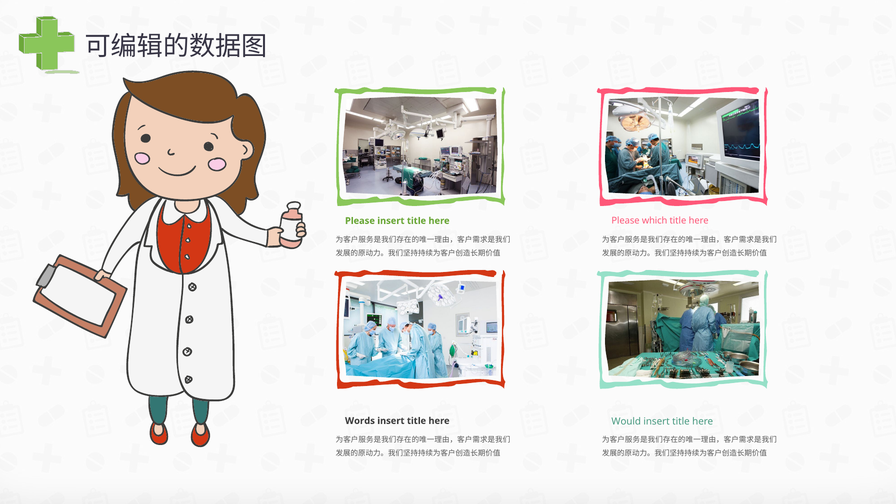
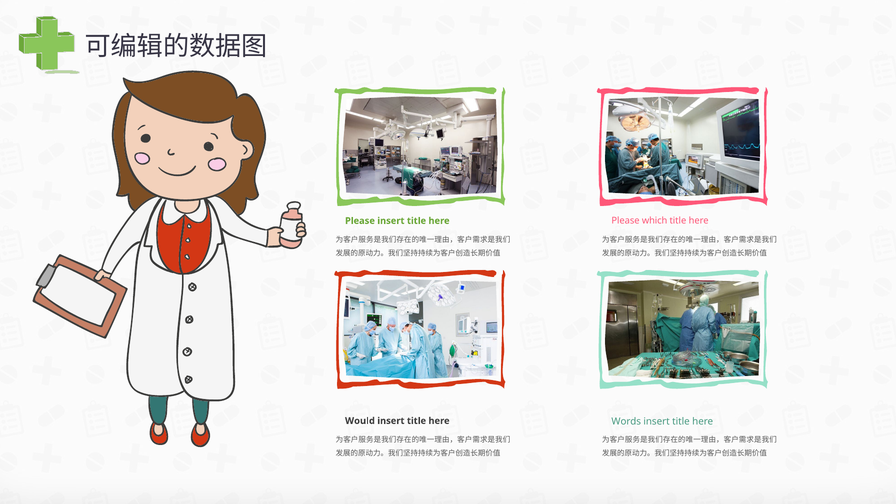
Would: Would -> Words (626, 421)
Words: Words -> Would (360, 421)
